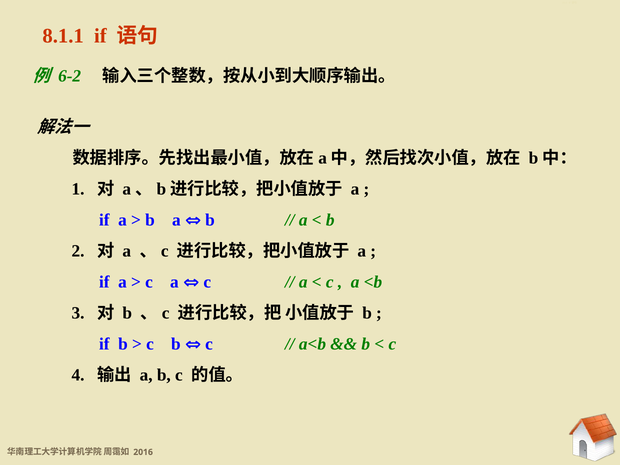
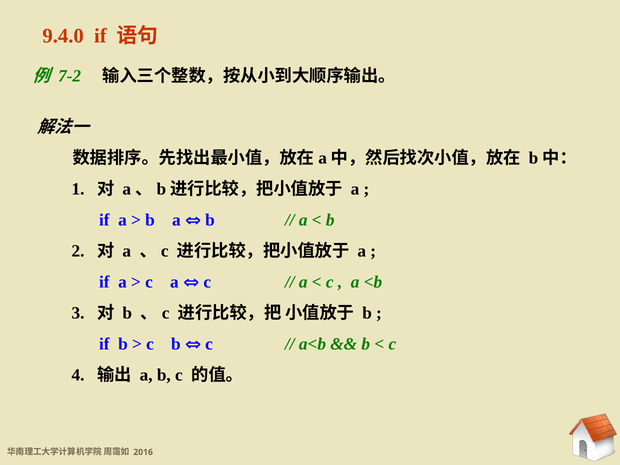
8.1.1: 8.1.1 -> 9.4.0 (63, 36)
6-2: 6-2 -> 7-2 (70, 76)
